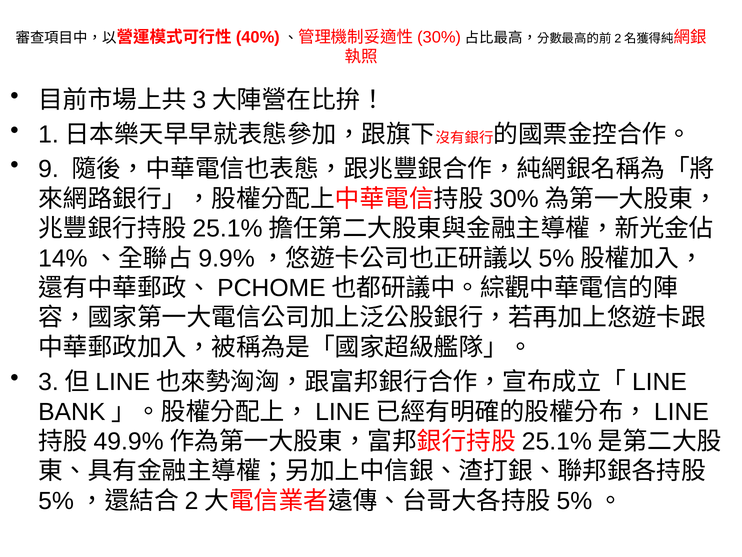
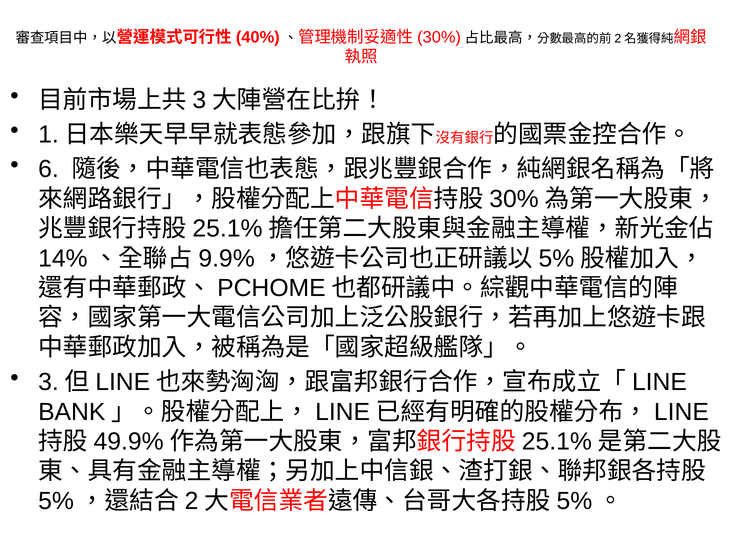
9: 9 -> 6 (48, 169)
